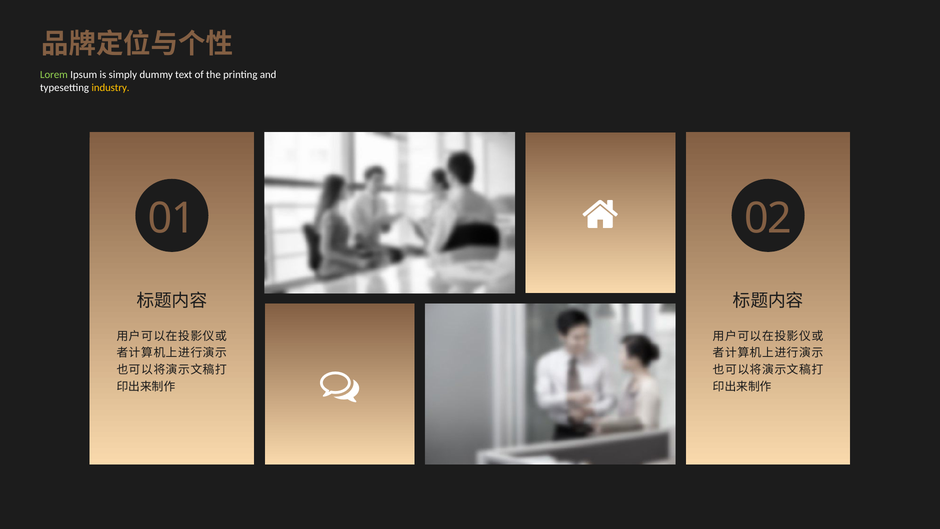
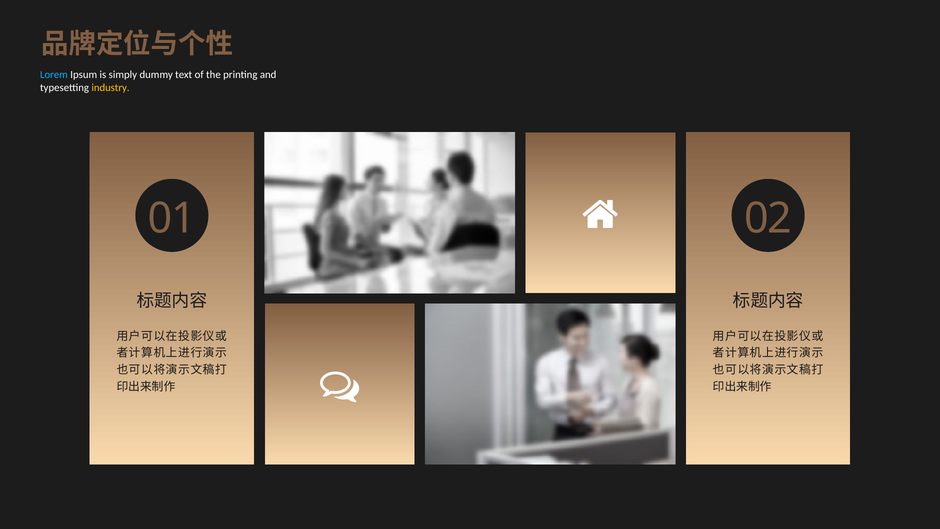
Lorem colour: light green -> light blue (54, 75)
